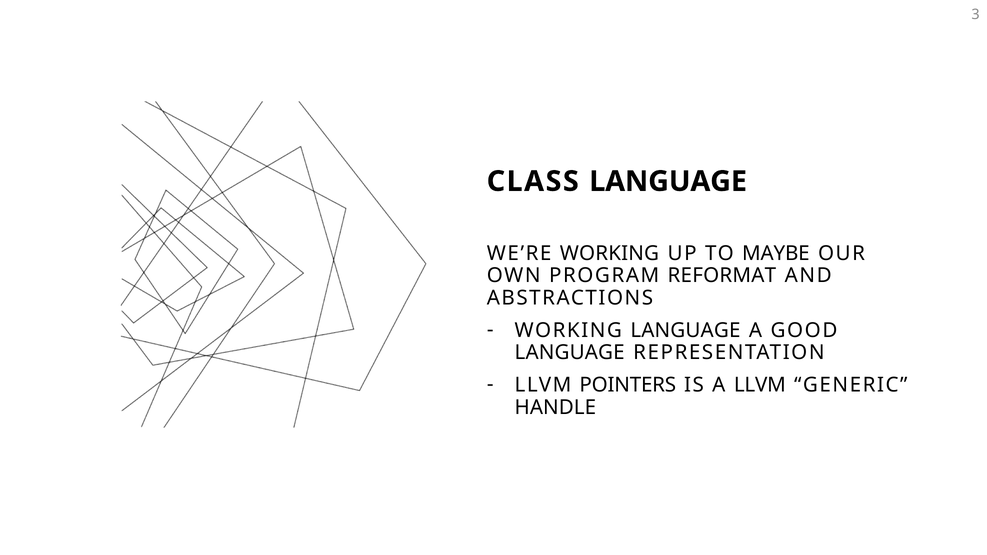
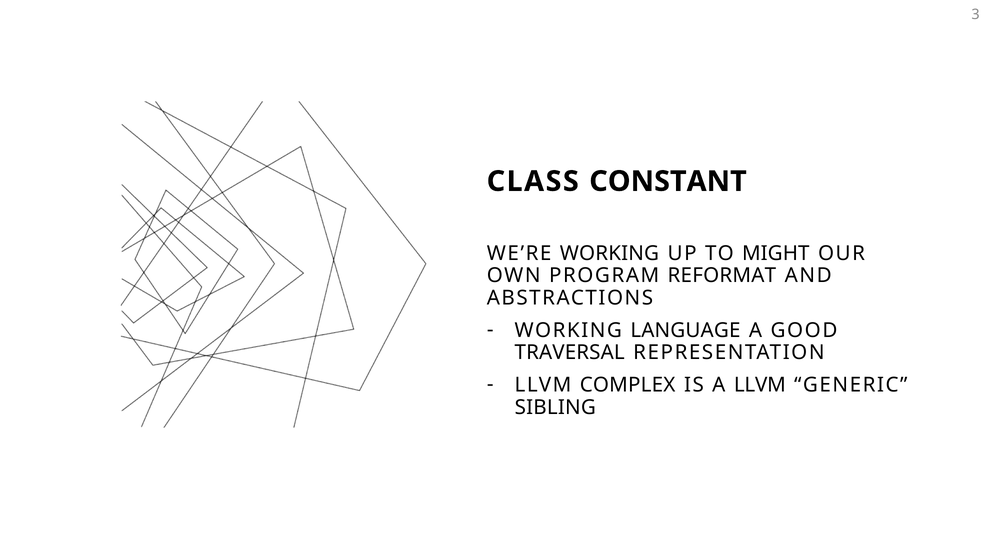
CLASS LANGUAGE: LANGUAGE -> CONSTANT (668, 181)
MAYBE: MAYBE -> MIGHT (776, 253)
LANGUAGE: LANGUAGE -> TRAVERSAL (570, 353)
POINTERS: POINTERS -> COMPLEX (628, 385)
HANDLE: HANDLE -> SIBLING (555, 407)
